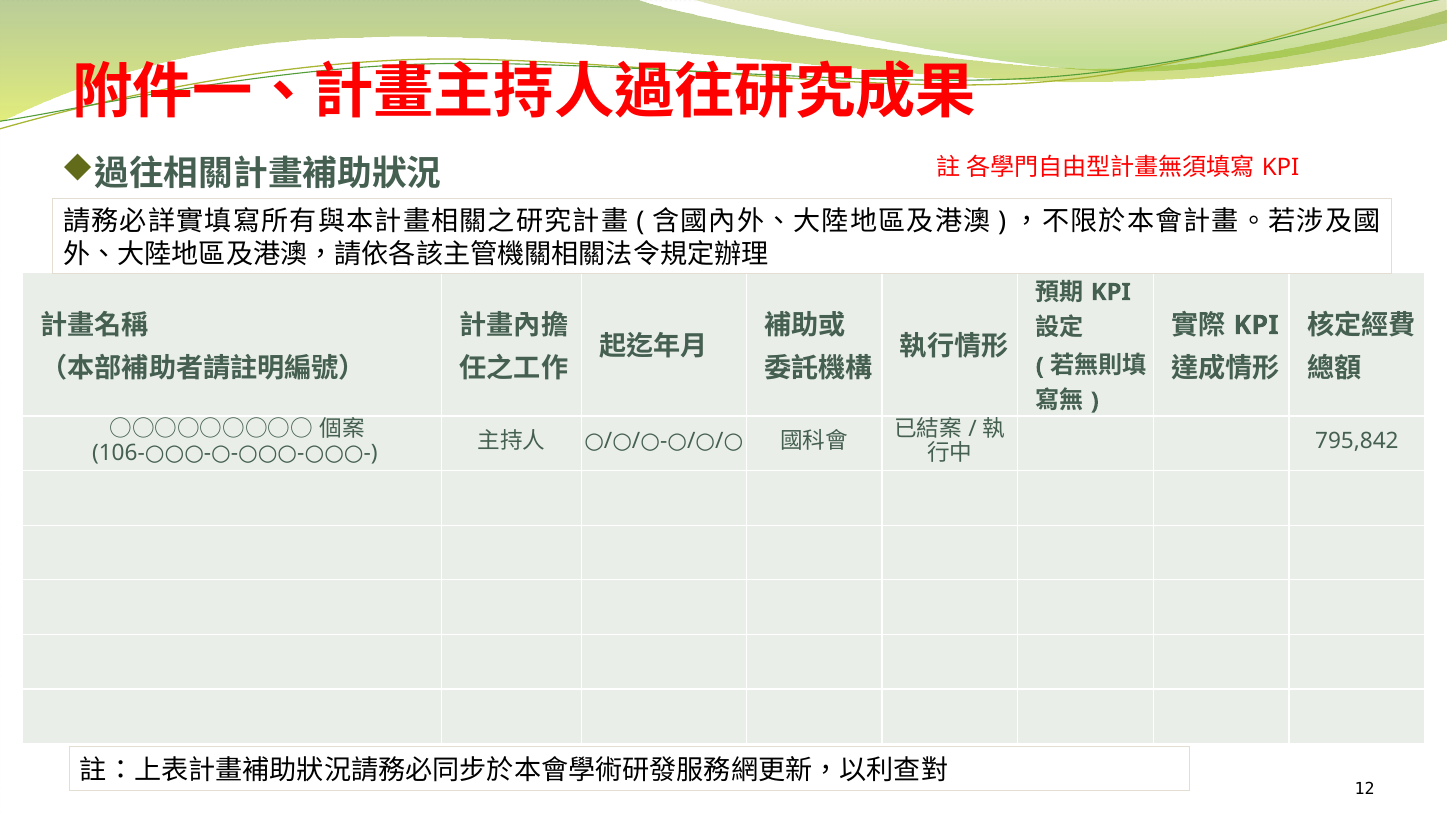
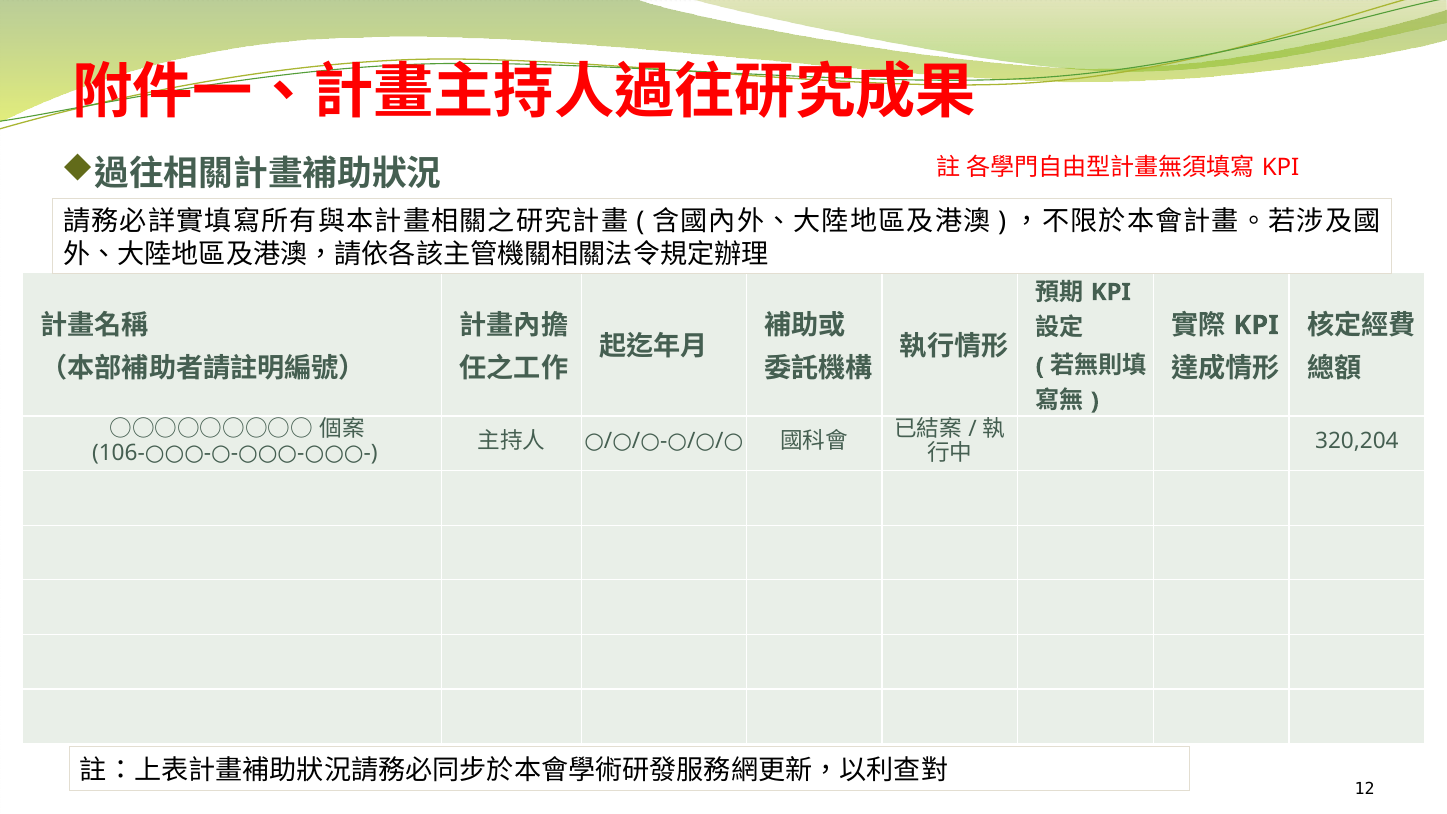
795,842: 795,842 -> 320,204 (1357, 441)
